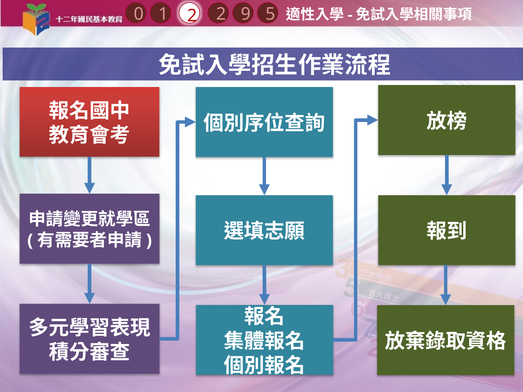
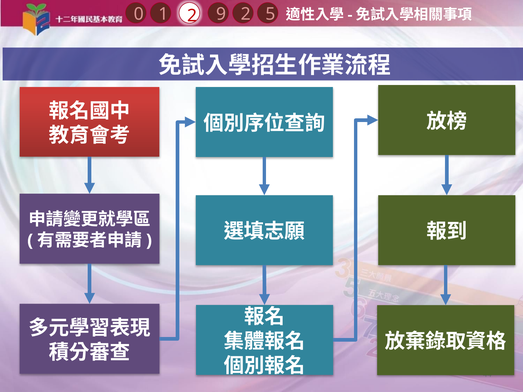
1 9: 9 -> 2 (246, 14)
2 2: 2 -> 9 (221, 14)
